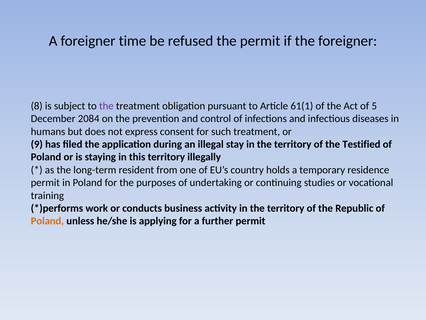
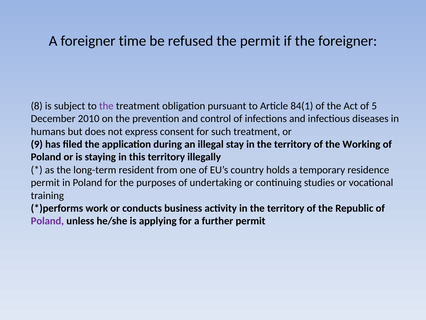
61(1: 61(1 -> 84(1 (302, 106)
2084: 2084 -> 2010 (89, 119)
Testified: Testified -> Working (361, 144)
Poland colour: orange -> purple (47, 221)
